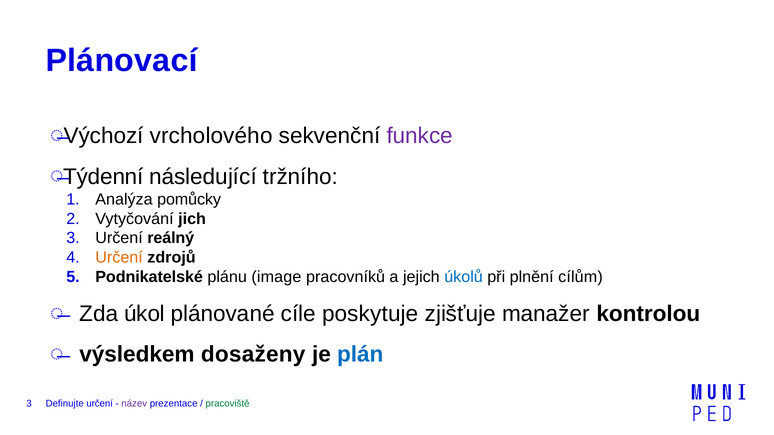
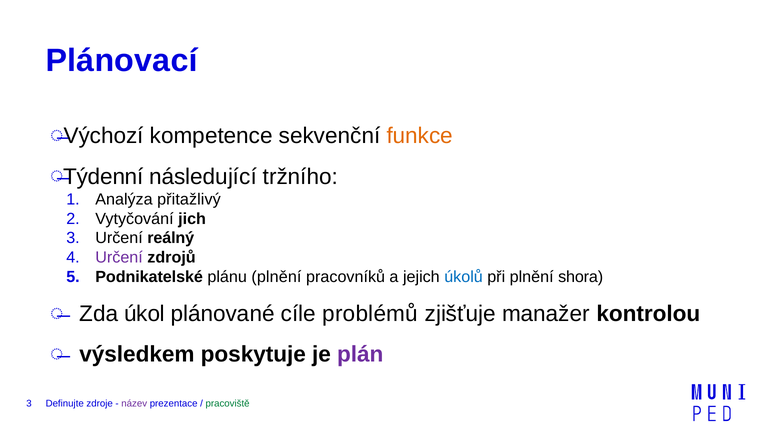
vrcholového: vrcholového -> kompetence (211, 136)
funkce colour: purple -> orange (420, 136)
pomůcky: pomůcky -> přitažlivý (189, 200)
Určení colour: orange -> purple (119, 258)
plánu image: image -> plnění (276, 277)
cílům: cílům -> shora (581, 277)
poskytuje: poskytuje -> problémů (370, 314)
dosaženy: dosaženy -> poskytuje (253, 355)
plán colour: blue -> purple (360, 355)
Definujte určení: určení -> zdroje (100, 404)
